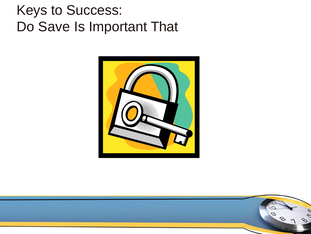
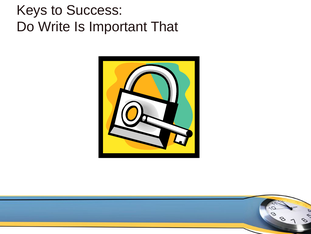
Save: Save -> Write (54, 27)
